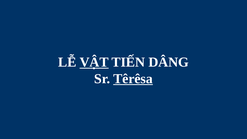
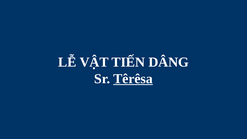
VẬT underline: present -> none (94, 62)
